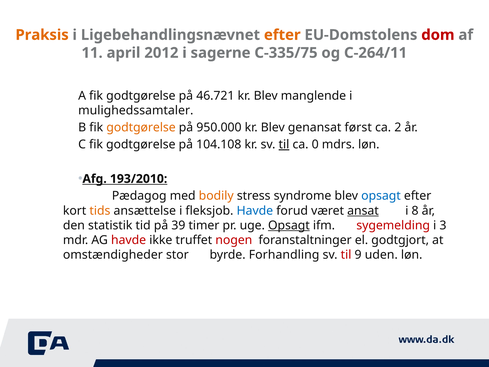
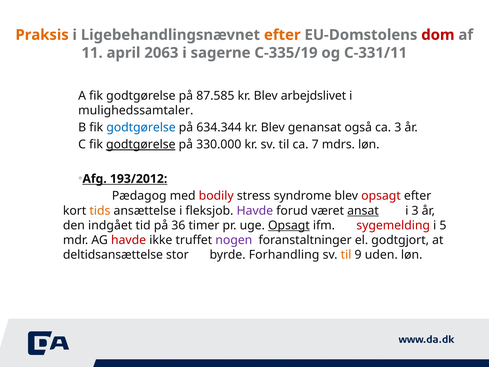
2012: 2012 -> 2063 (161, 53)
C-335/75: C-335/75 -> C-335/19 (286, 53)
C-264/11: C-264/11 -> C-331/11 (376, 53)
46.721: 46.721 -> 87.585 (215, 96)
manglende: manglende -> arbejdslivet (313, 96)
godtgørelse colour: orange -> blue (141, 127)
950.000: 950.000 -> 634.344 (219, 127)
først: først -> også (358, 127)
ca 2: 2 -> 3 (398, 127)
godtgørelse underline: none -> present (141, 144)
104.108: 104.108 -> 330.000 (219, 144)
til underline: present -> none (284, 144)
0: 0 -> 7 (315, 144)
193/2010: 193/2010 -> 193/2012 (139, 179)
bodily colour: orange -> red (216, 196)
opsagt colour: blue -> red (381, 196)
Havde colour: blue -> purple (255, 210)
i 8: 8 -> 3 (415, 210)
statistik: statistik -> indgået (110, 225)
39: 39 -> 36 (178, 225)
3: 3 -> 5 (443, 225)
nogen colour: red -> purple (234, 240)
omstændigheder: omstændigheder -> deltidsansættelse (113, 255)
til colour: red -> orange (346, 255)
